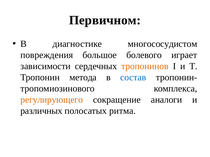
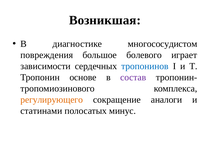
Первичном: Первичном -> Возникшая (105, 20)
тропонинов colour: orange -> blue (145, 66)
метода: метода -> основе (83, 78)
состав colour: blue -> purple (133, 78)
различных: различных -> статинами (41, 111)
ритма: ритма -> минус (123, 111)
